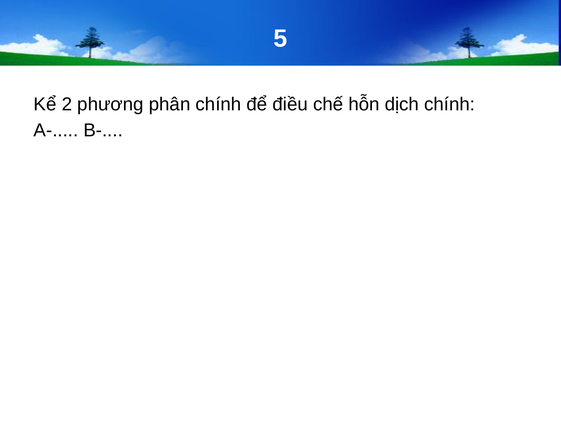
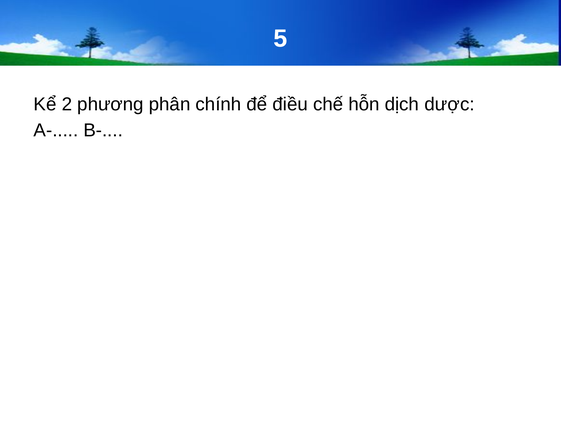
dịch chính: chính -> dược (450, 104)
